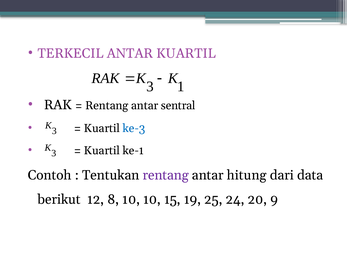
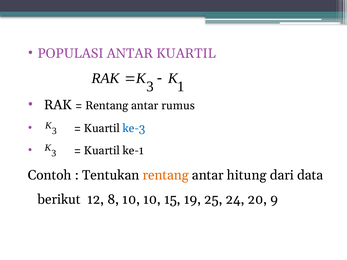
TERKECIL: TERKECIL -> POPULASI (71, 54)
sentral: sentral -> rumus (178, 106)
rentang colour: purple -> orange (166, 175)
